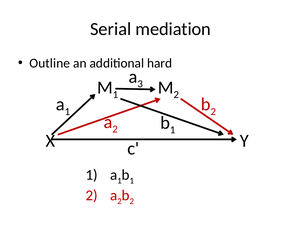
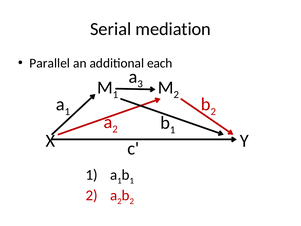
Outline: Outline -> Parallel (50, 63)
hard: hard -> each (160, 63)
